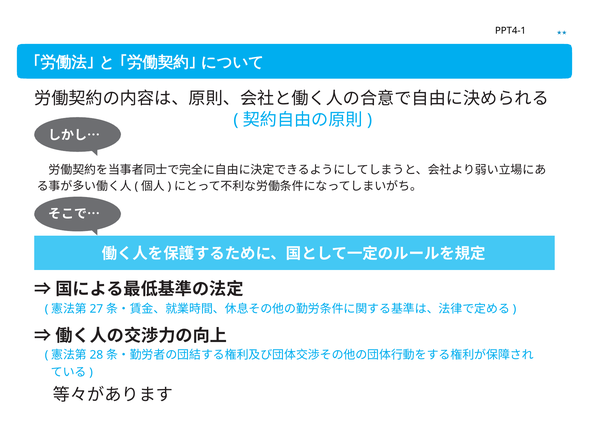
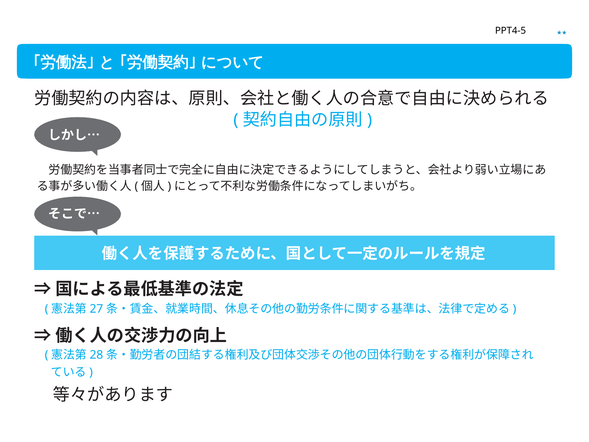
PPT4-1: PPT4-1 -> PPT4-5 (511, 31)
